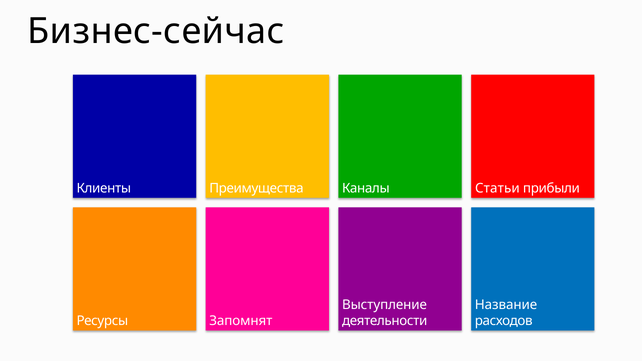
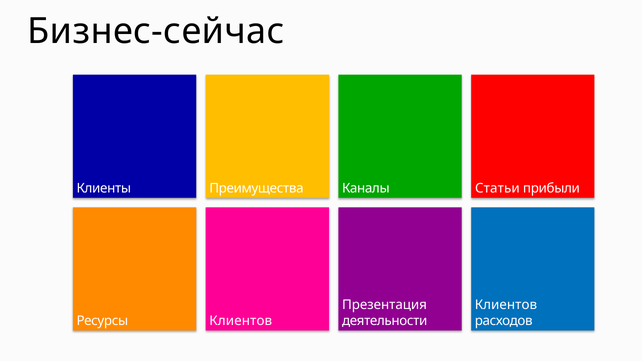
Выступление: Выступление -> Презентация (384, 305)
Название: Название -> Клиентов (506, 305)
Ресурсы Запомнят: Запомнят -> Клиентов (241, 321)
